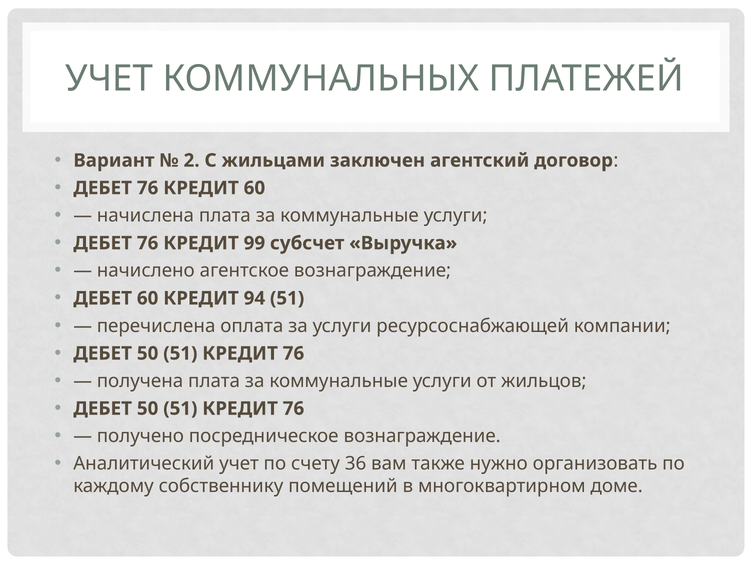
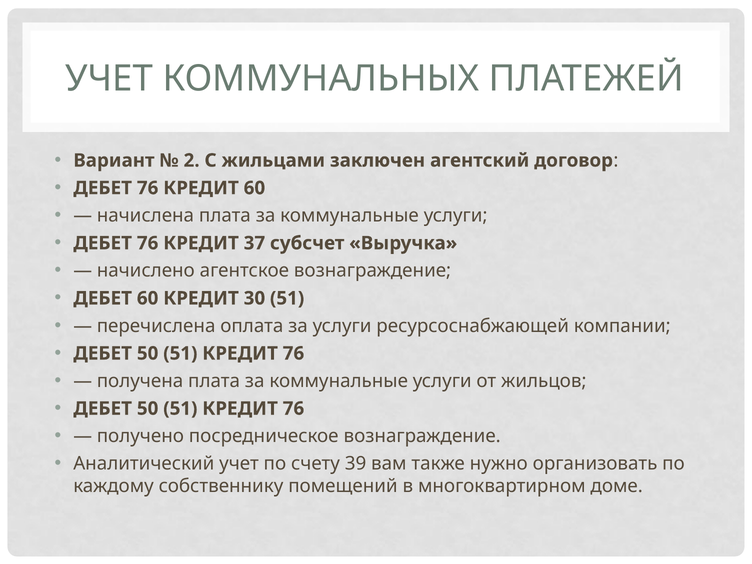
99: 99 -> 37 (254, 243)
94: 94 -> 30 (254, 298)
36: 36 -> 39 (356, 464)
